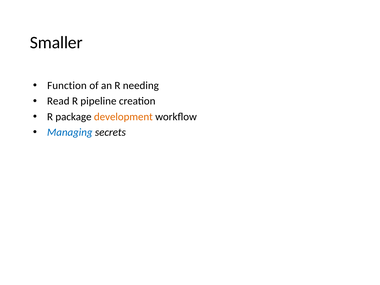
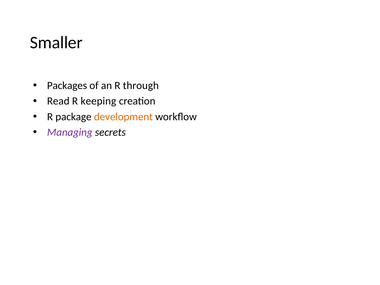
Function: Function -> Packages (67, 86)
needing: needing -> through (141, 86)
pipeline: pipeline -> keeping (98, 101)
Managing colour: blue -> purple (70, 132)
